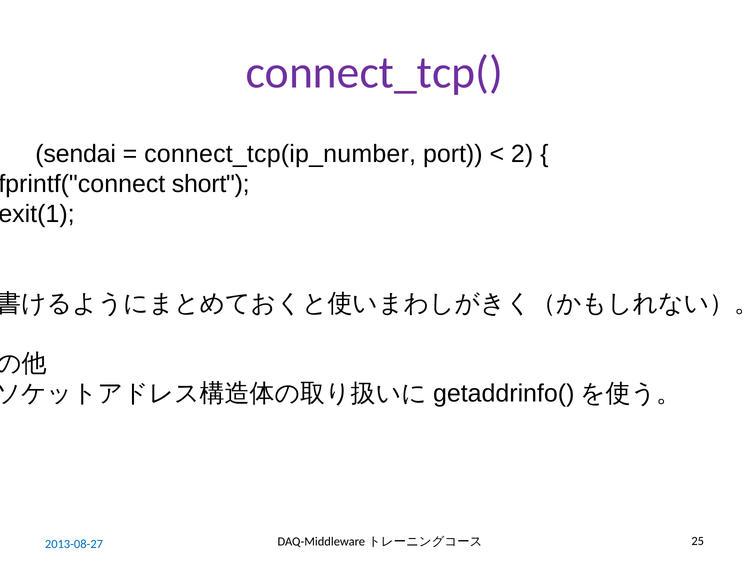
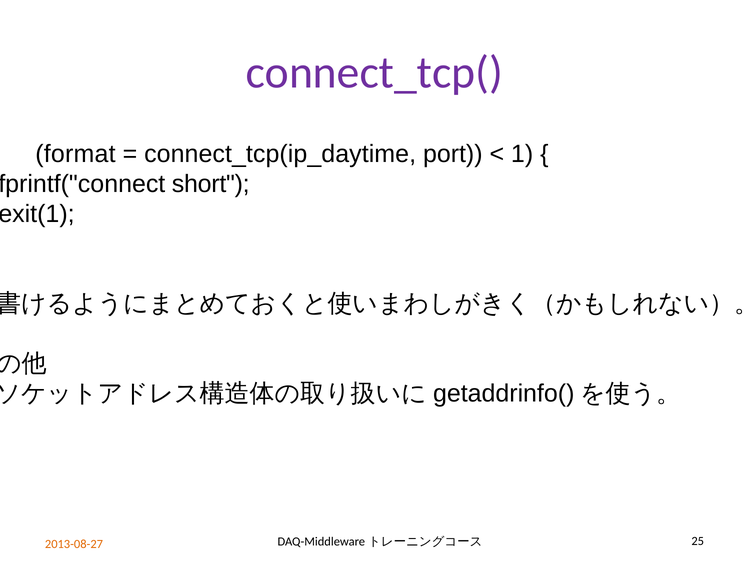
sendai: sendai -> format (75, 154)
connect_tcp(ip_number: connect_tcp(ip_number -> connect_tcp(ip_daytime (280, 154)
2: 2 -> 1 (522, 154)
2013-08-27 colour: blue -> orange (74, 544)
